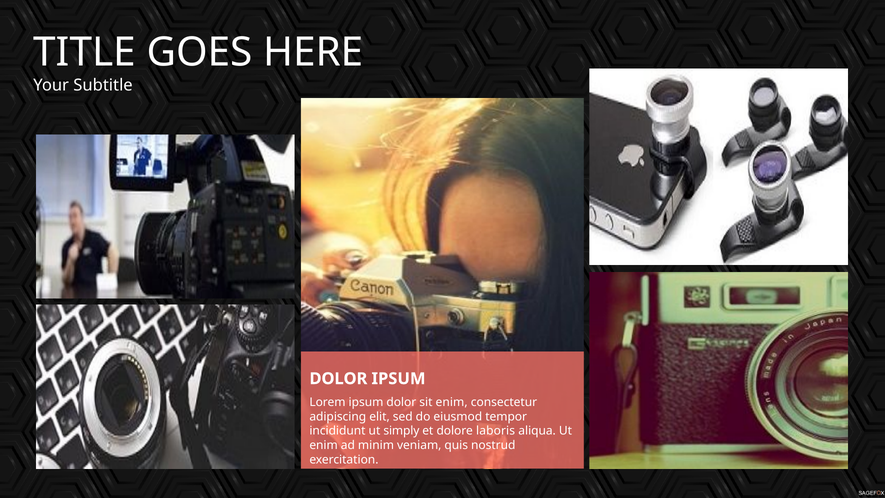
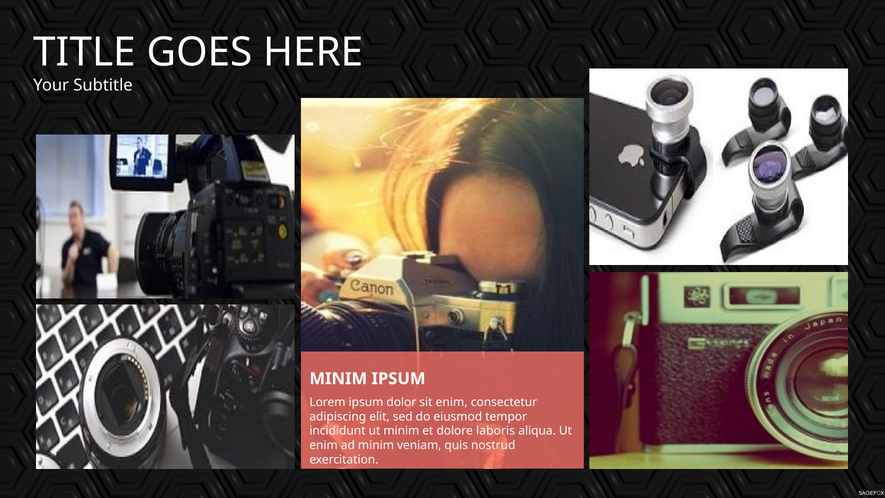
DOLOR: DOLOR -> MINIM (338, 379)
ut simply: simply -> minim (401, 431)
